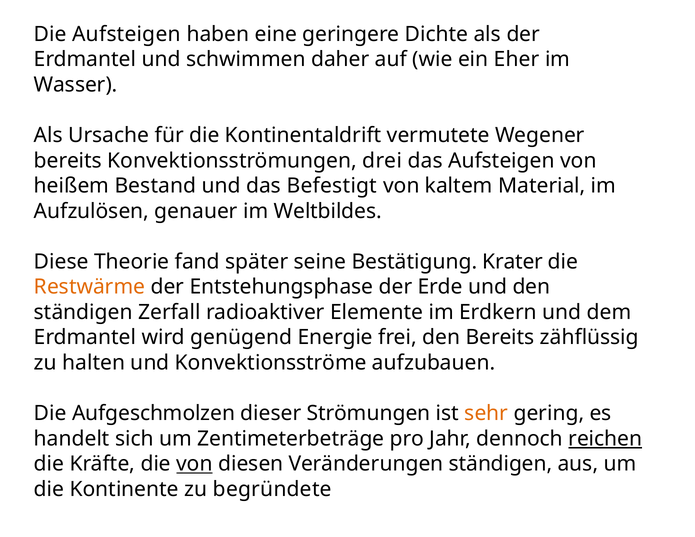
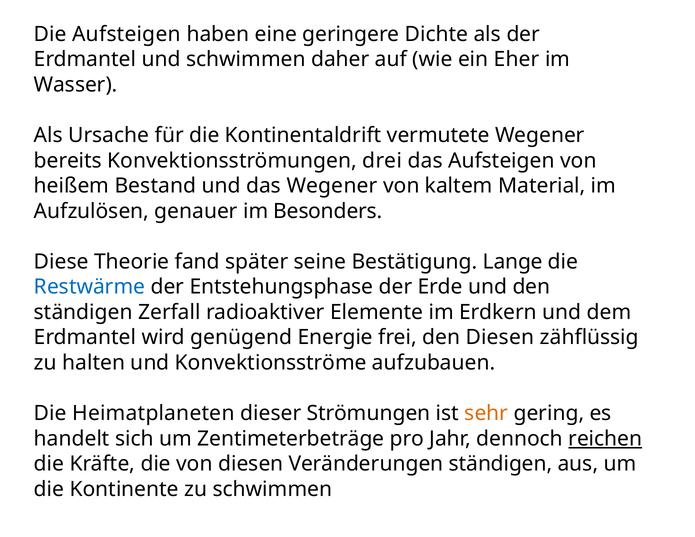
das Befestigt: Befestigt -> Wegener (332, 186)
Weltbildes: Weltbildes -> Besonders (328, 211)
Krater: Krater -> Lange (513, 262)
Restwärme colour: orange -> blue (90, 287)
den Bereits: Bereits -> Diesen (500, 338)
Aufgeschmolzen: Aufgeschmolzen -> Heimatplaneten (153, 413)
von underline: present -> none (194, 464)
zu begründete: begründete -> schwimmen (272, 489)
